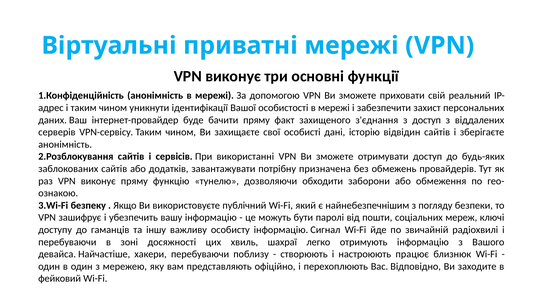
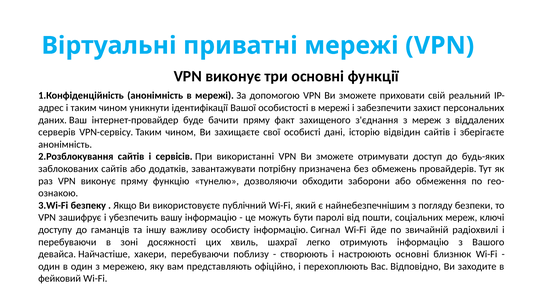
з доступ: доступ -> мереж (427, 120)
настроюють працює: працює -> основні (412, 255)
